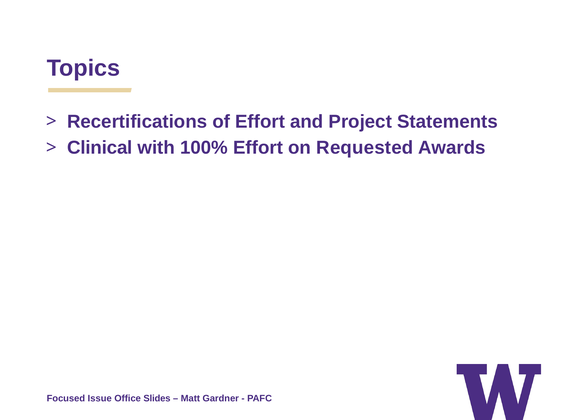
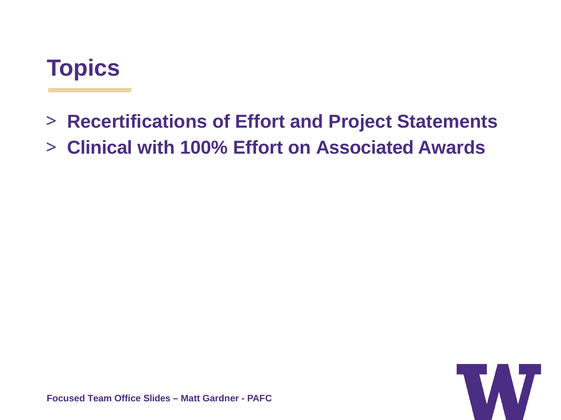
Requested: Requested -> Associated (365, 148)
Issue: Issue -> Team (100, 399)
